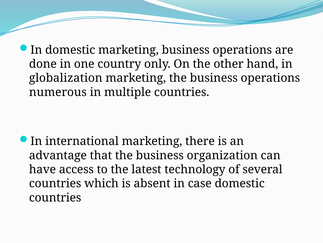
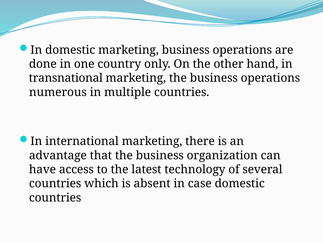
globalization: globalization -> transnational (66, 78)
